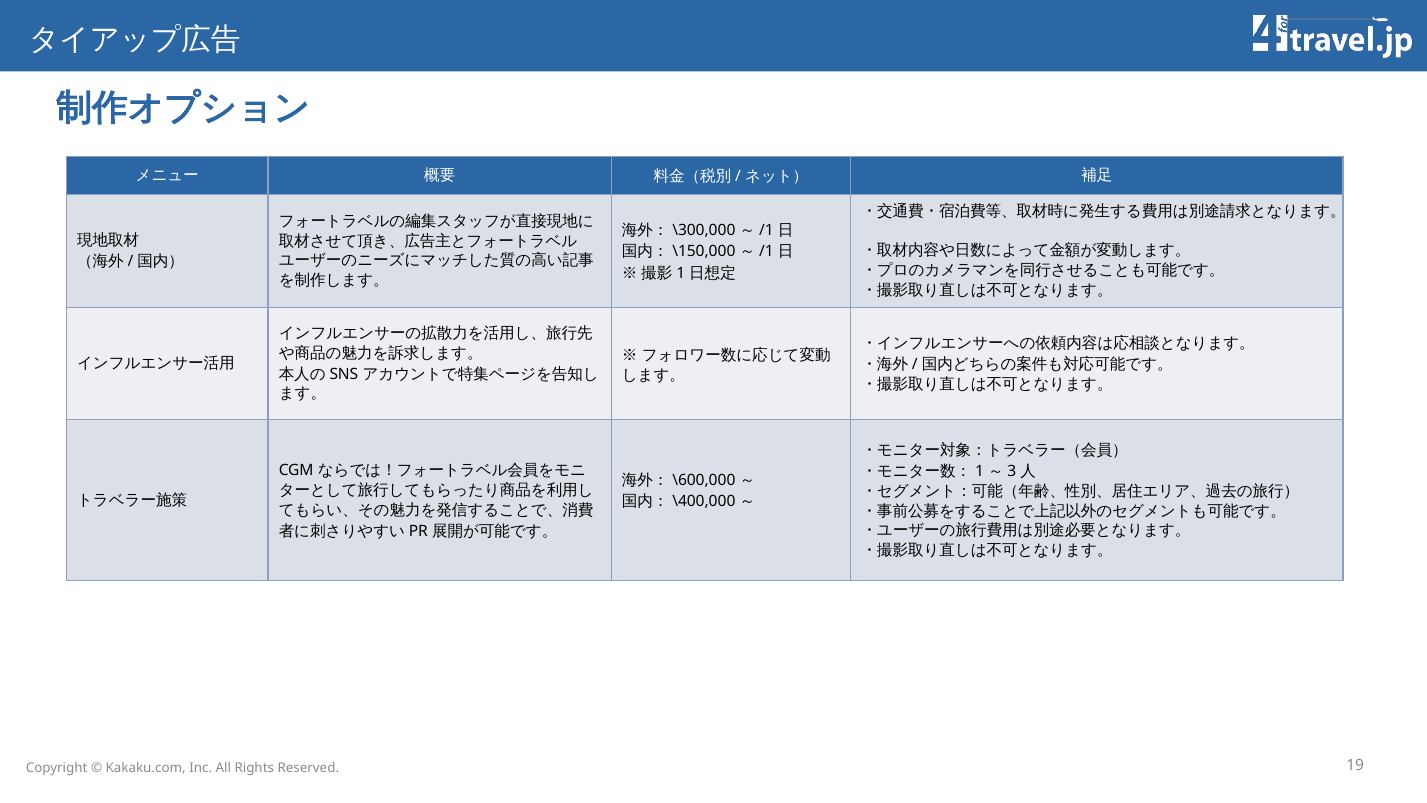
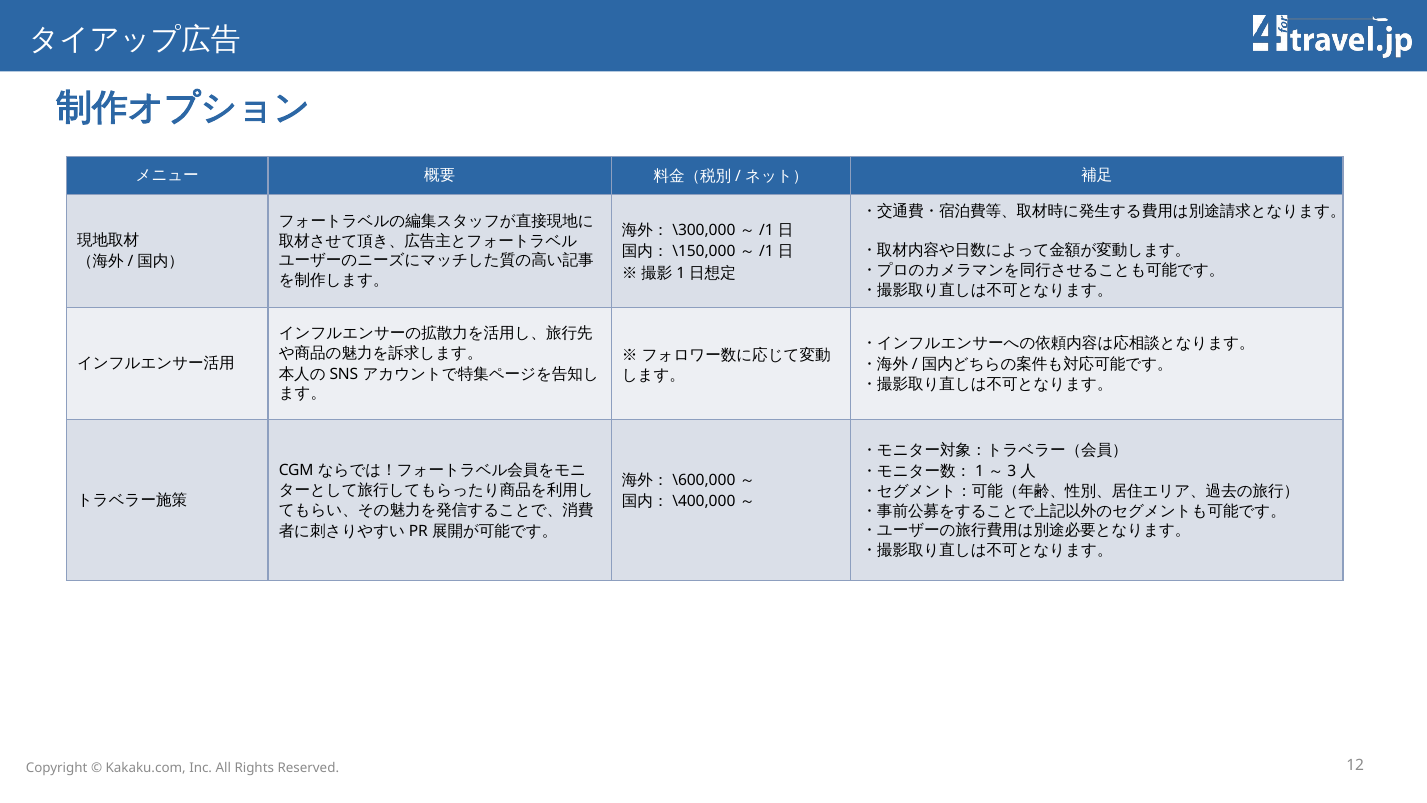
19: 19 -> 12 (1355, 765)
